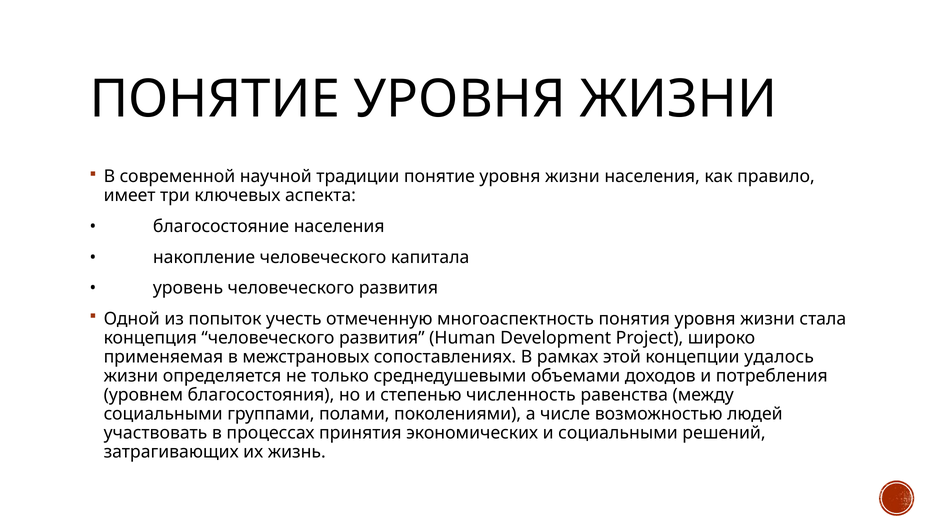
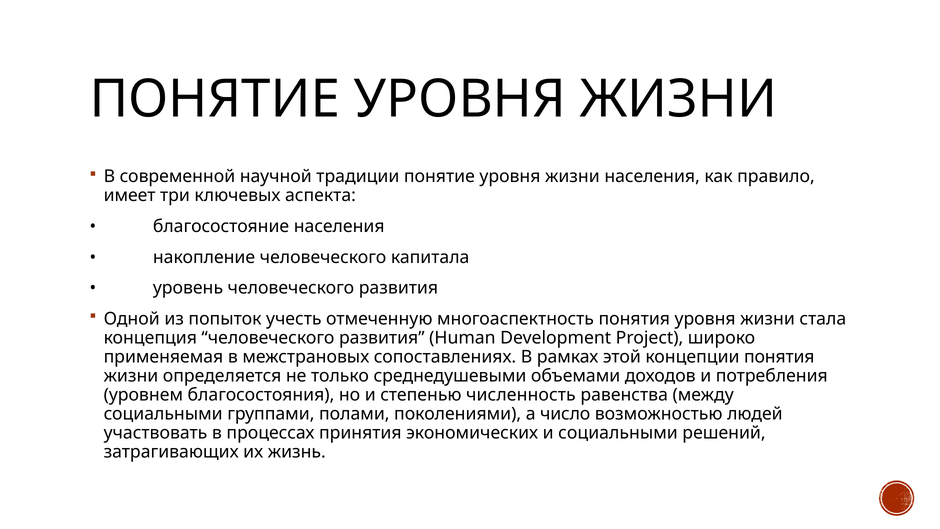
концепции удалось: удалось -> понятия (779, 357)
числе: числе -> число (565, 414)
